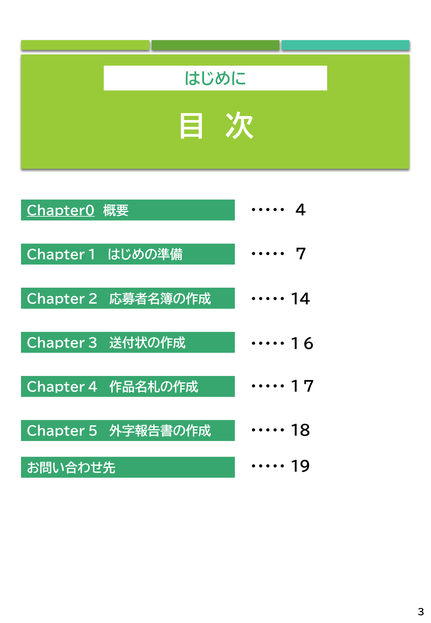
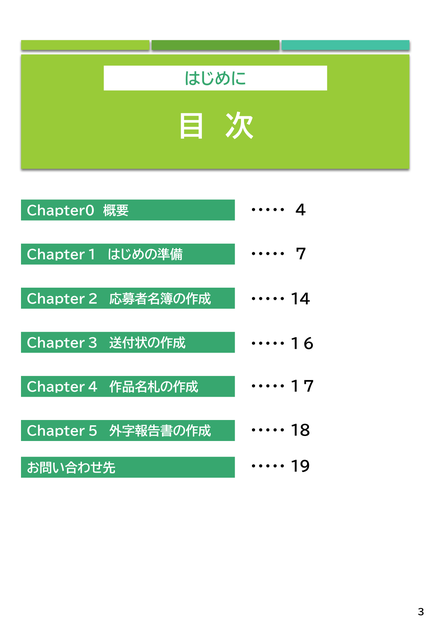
Ｃｈａｐｔｅｒ０ underline: present -> none (61, 211)
